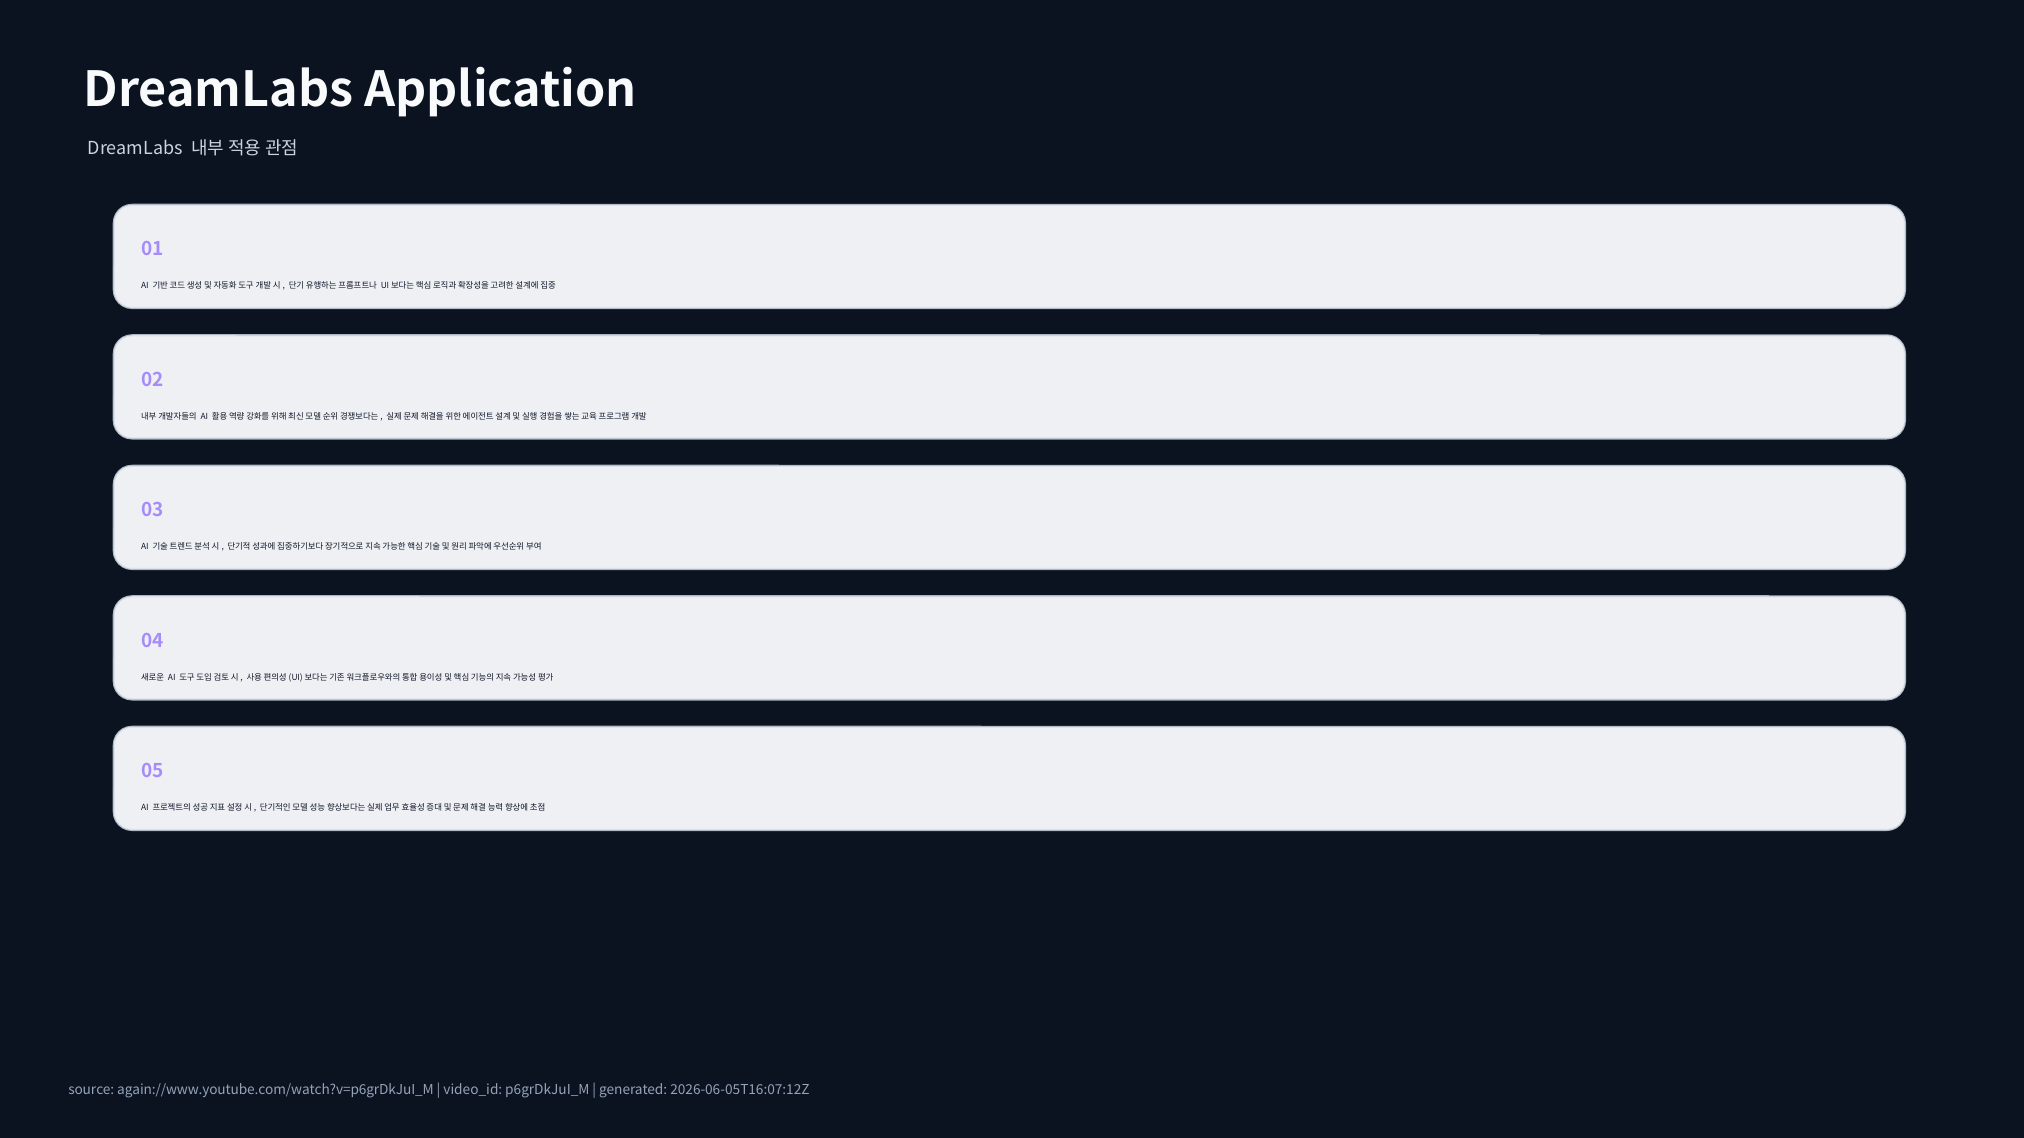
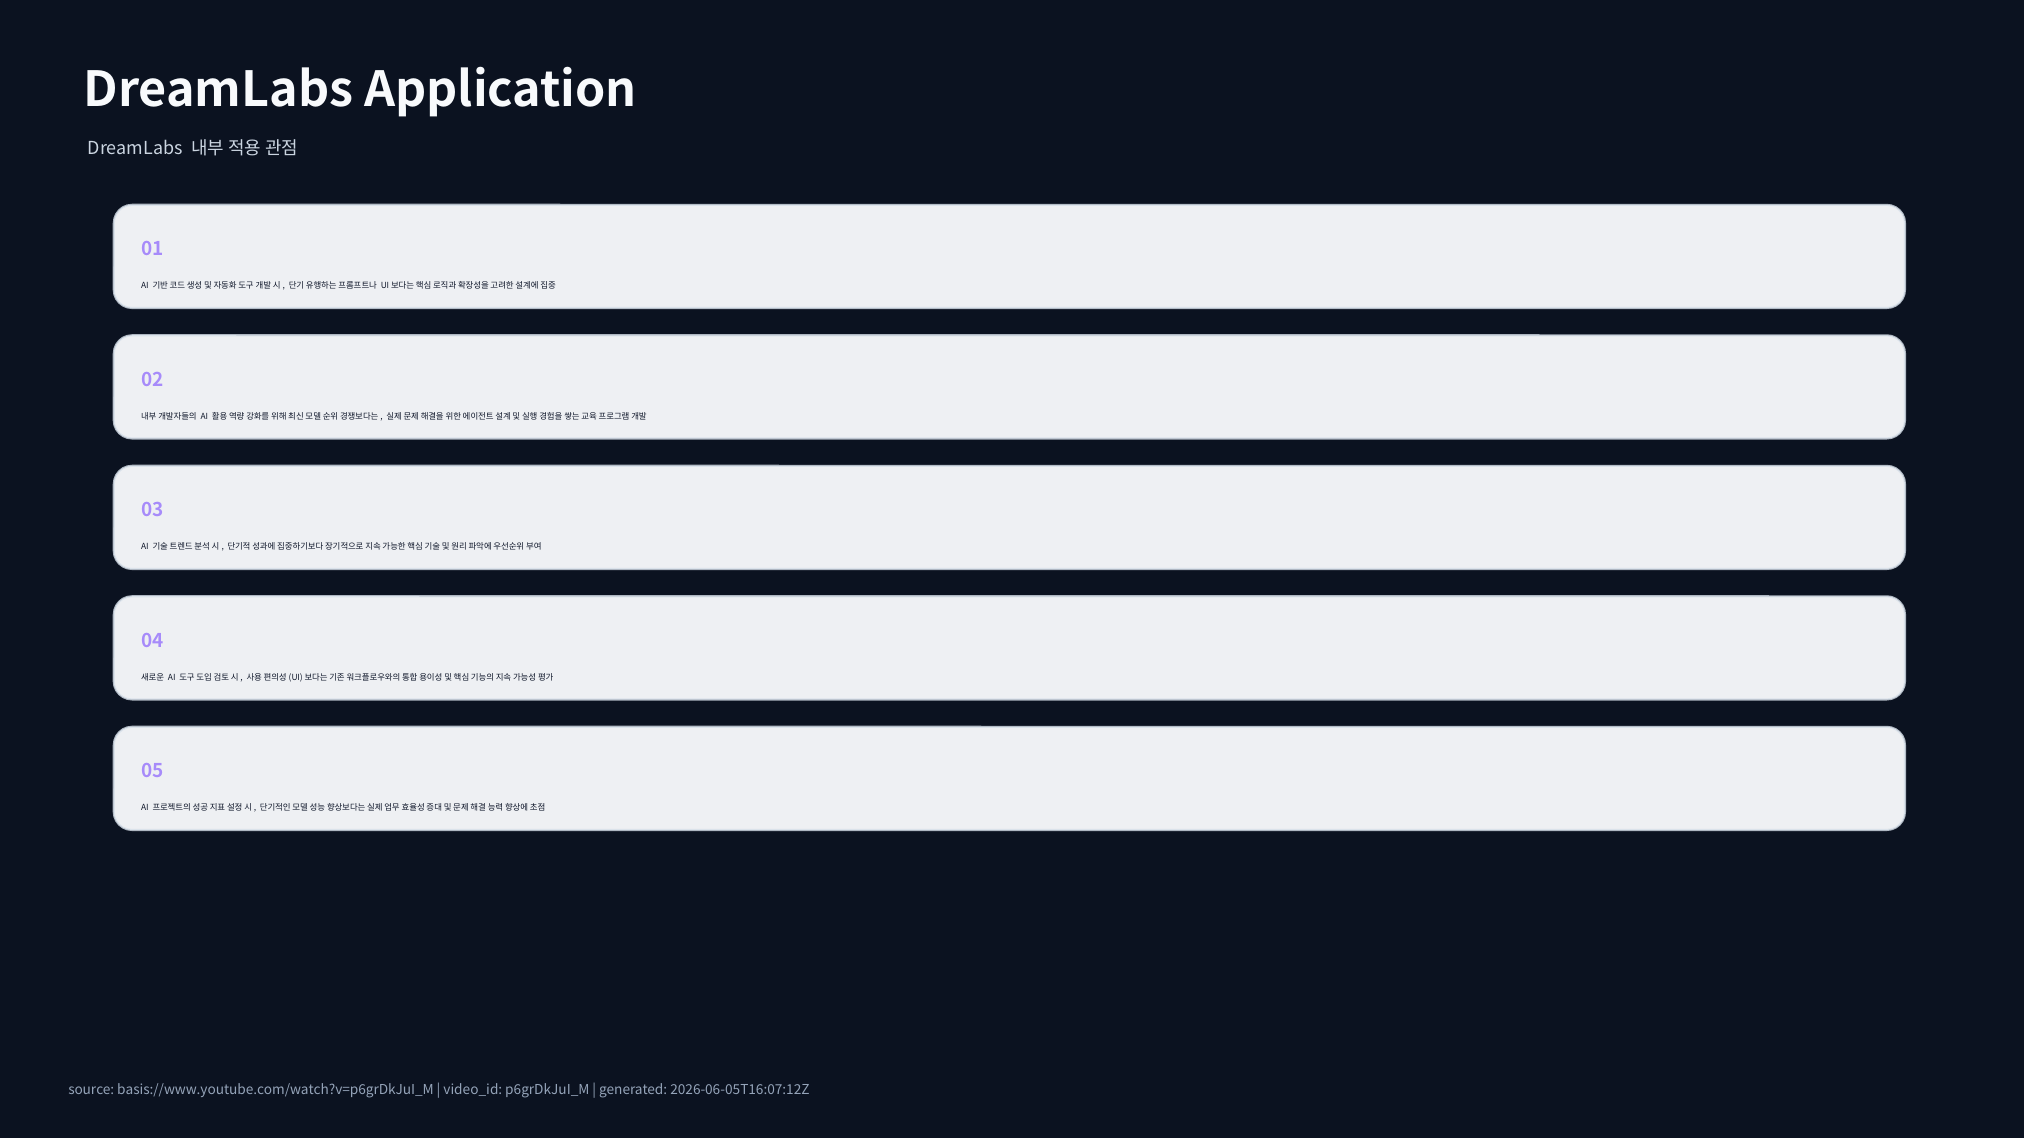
again://www.youtube.com/watch?v=p6grDkJuI_M: again://www.youtube.com/watch?v=p6grDkJuI_M -> basis://www.youtube.com/watch?v=p6grDkJuI_M (275, 1090)
